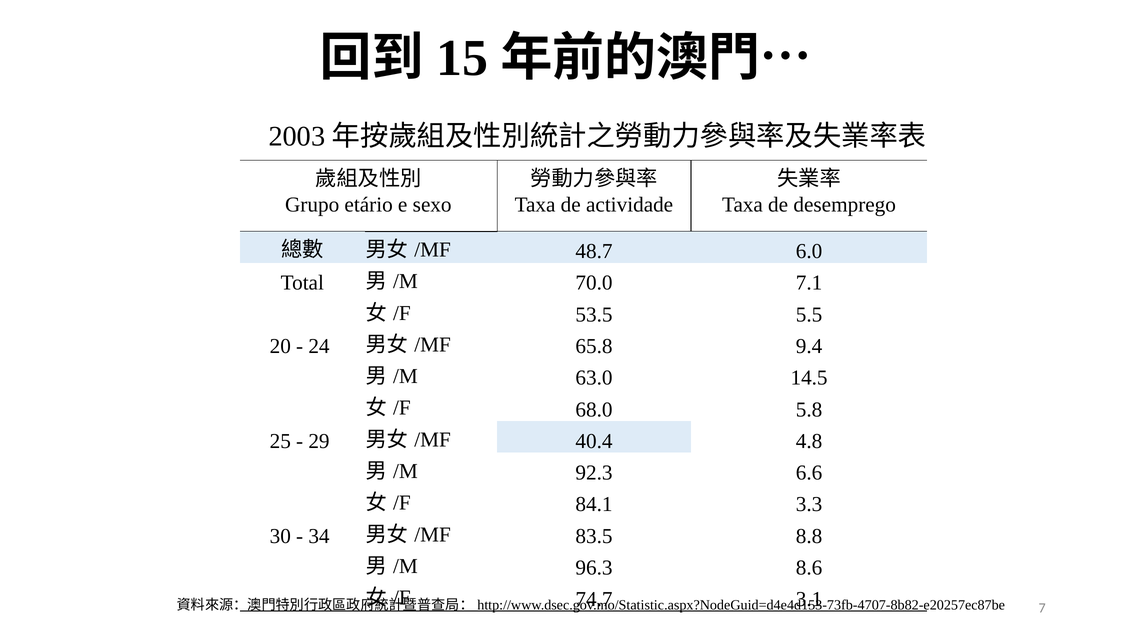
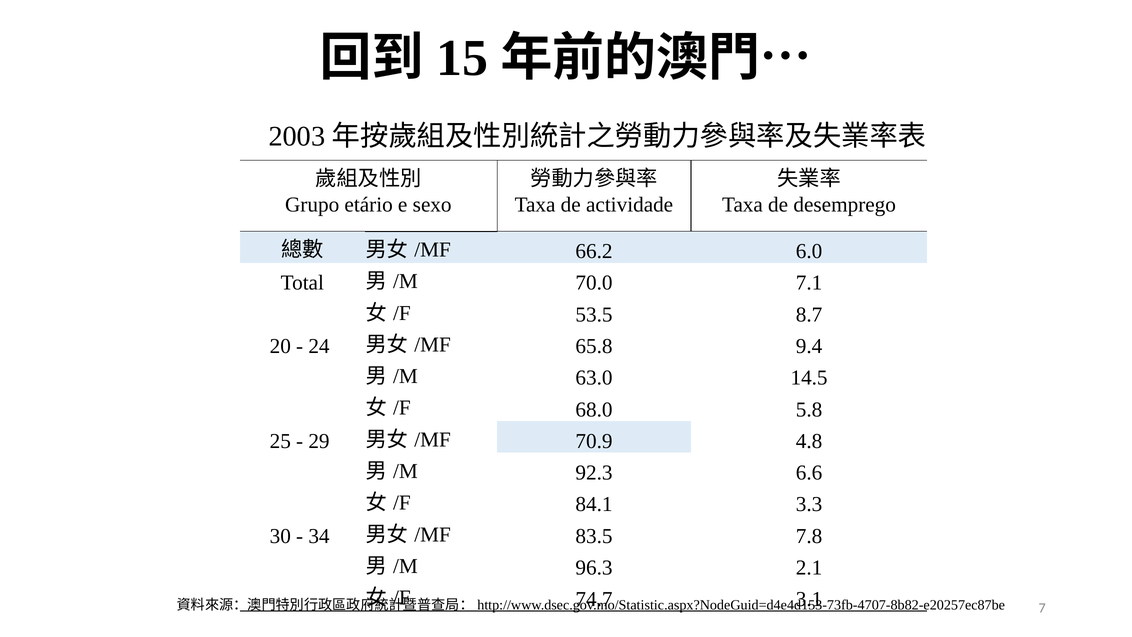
48.7: 48.7 -> 66.2 (594, 251)
5.5: 5.5 -> 8.7 (809, 314)
40.4: 40.4 -> 70.9 (594, 441)
8.8: 8.8 -> 7.8 (809, 536)
8.6: 8.6 -> 2.1 (809, 567)
